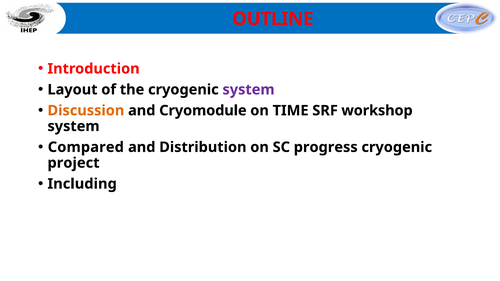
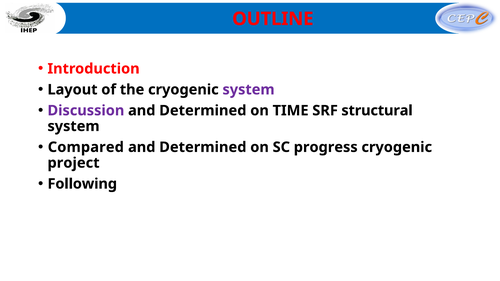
Discussion colour: orange -> purple (86, 111)
Cryomodule: Cryomodule -> Determined (203, 111)
workshop: workshop -> structural (377, 111)
Distribution: Distribution -> Determined (203, 147)
Including: Including -> Following (82, 184)
